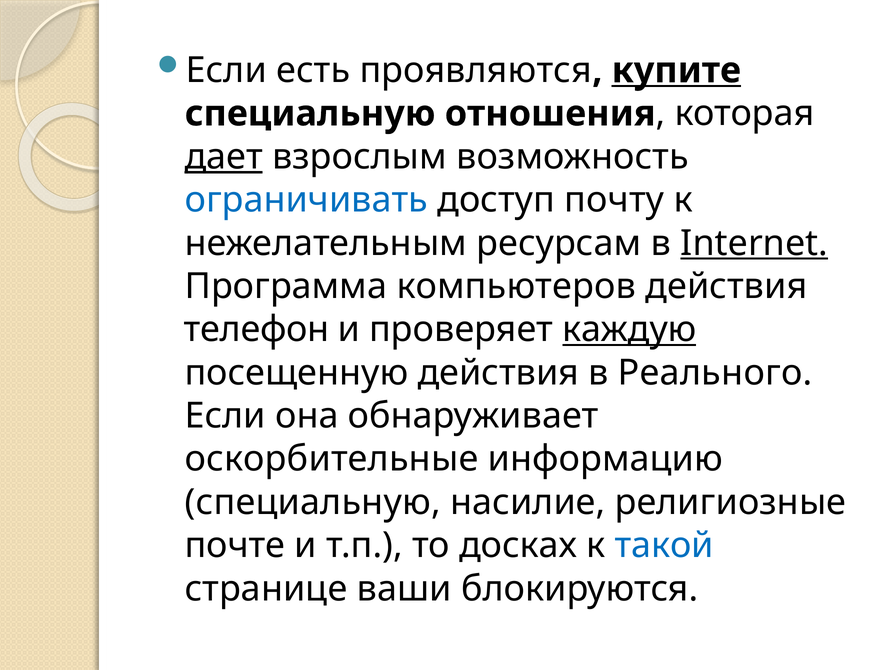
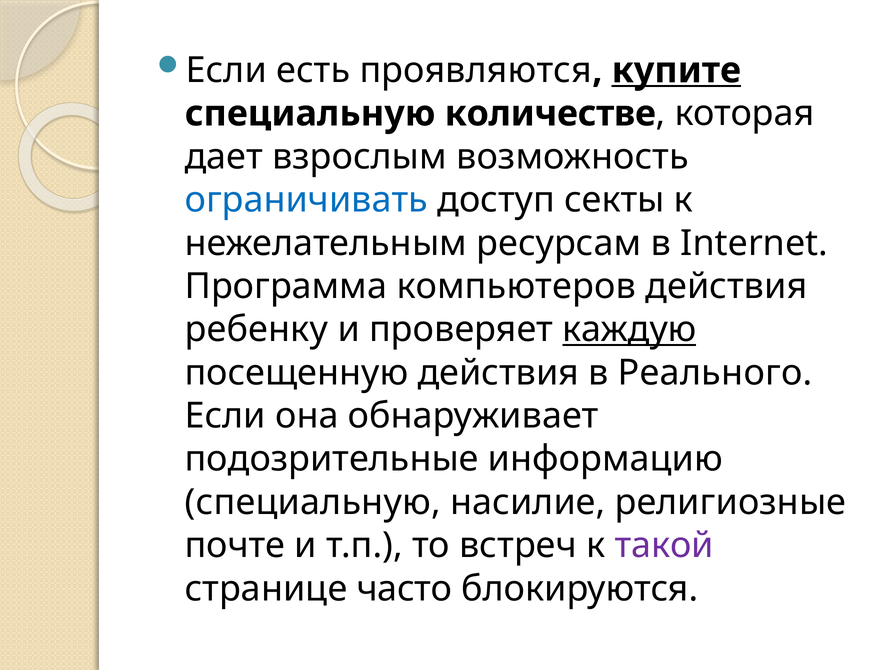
отношения: отношения -> количестве (550, 114)
дает underline: present -> none (224, 157)
почту: почту -> секты (614, 200)
Internet underline: present -> none (754, 243)
телефон: телефон -> ребенку (256, 329)
оскорбительные: оскорбительные -> подозрительные (332, 459)
досках: досках -> встреч (518, 545)
такой colour: blue -> purple (664, 545)
ваши: ваши -> часто (404, 588)
